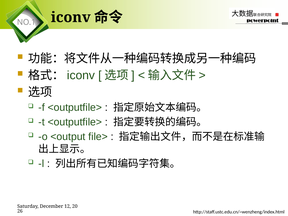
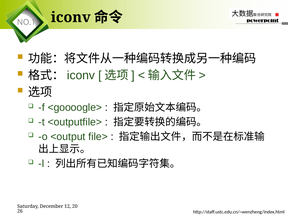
f <outputfile>: <outputfile> -> <goooogle> (75, 108)
